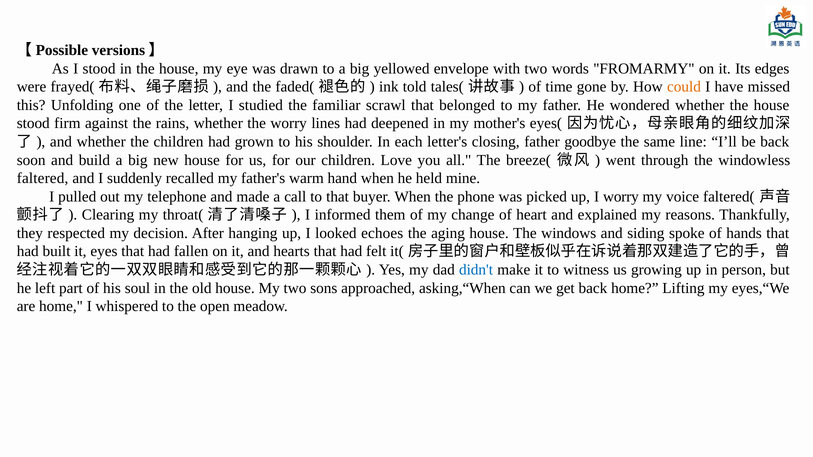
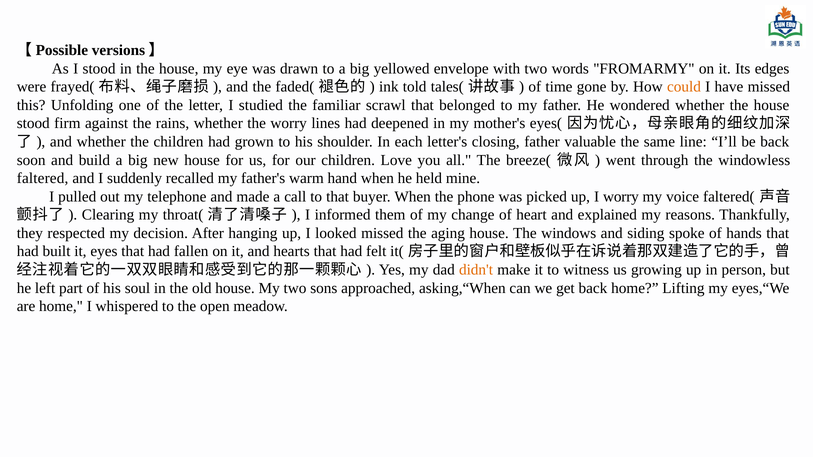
goodbye: goodbye -> valuable (590, 142)
looked echoes: echoes -> missed (382, 233)
didn't colour: blue -> orange (476, 270)
